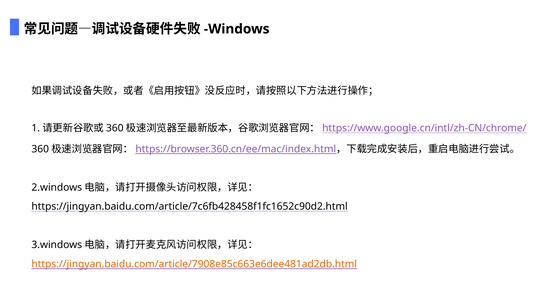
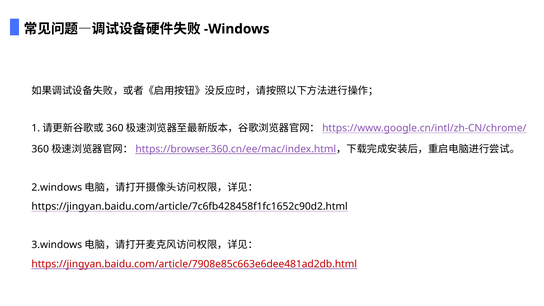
https://jingyan.baidu.com/article/7908e85c663e6dee481ad2db.html colour: orange -> red (194, 264)
